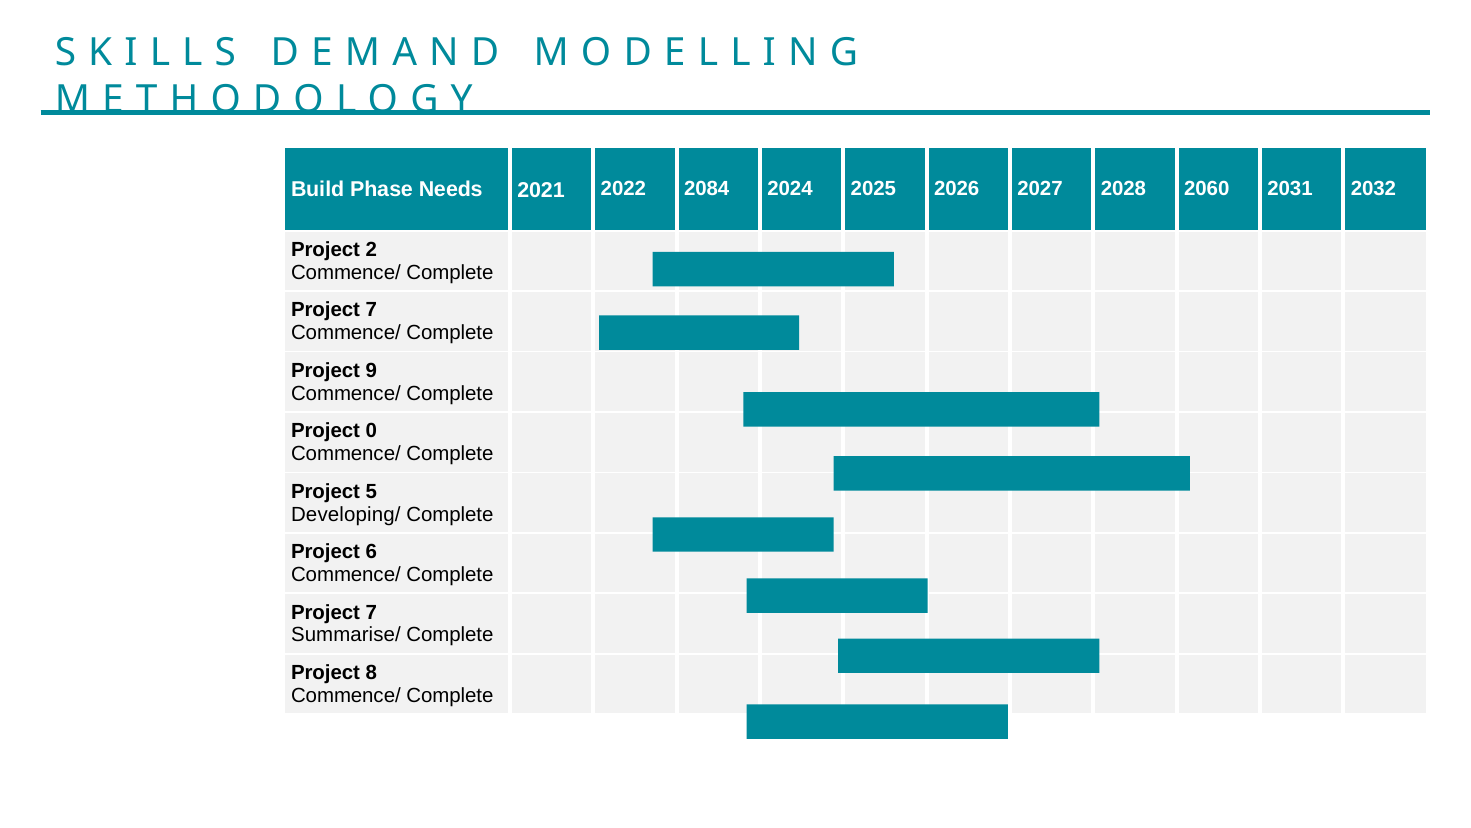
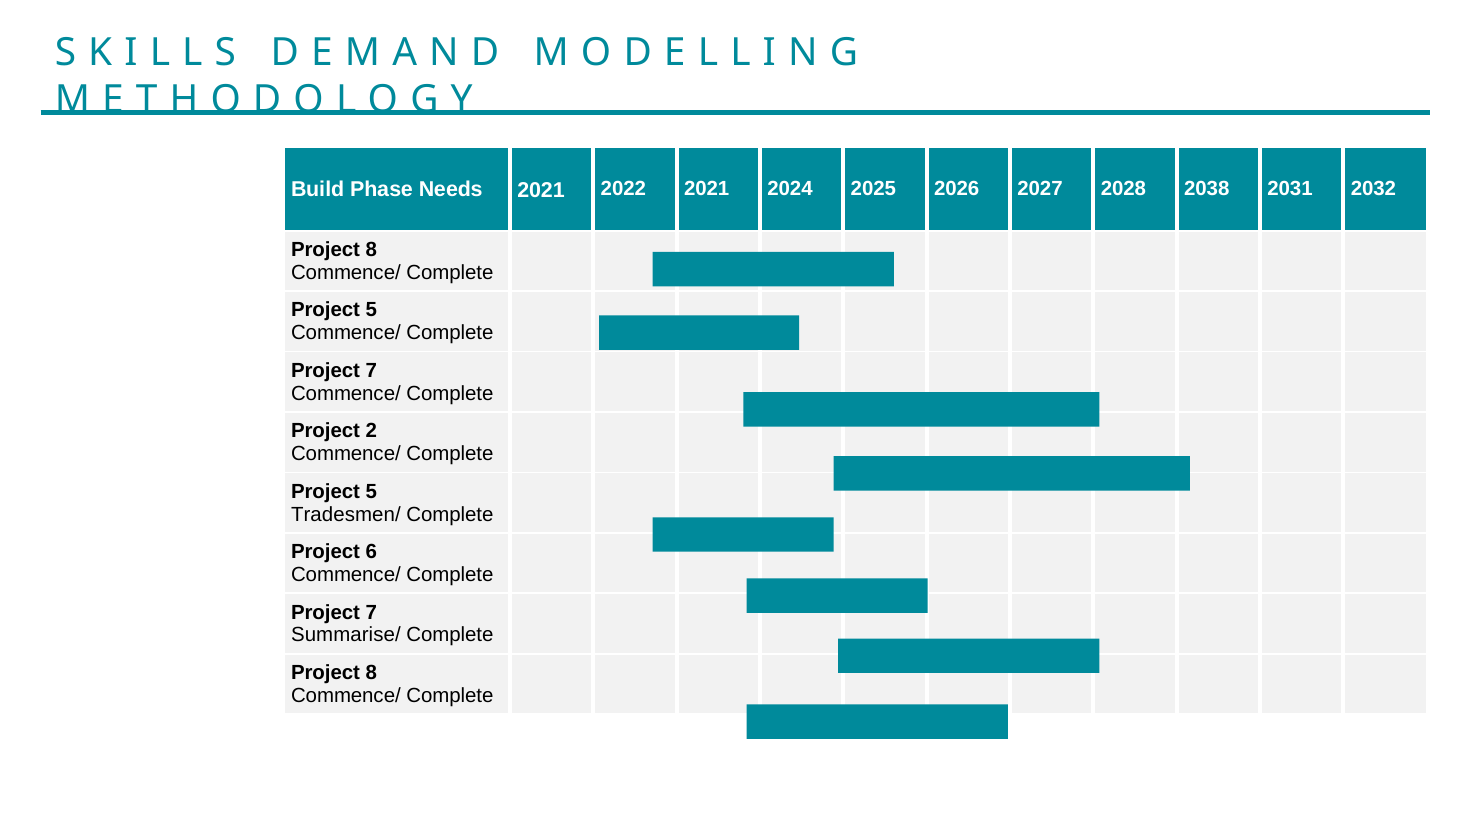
2022 2084: 2084 -> 2021 (707, 189)
2060: 2060 -> 2038 (1207, 189)
2: 2 -> 8 (371, 250)
7: 7 -> 5 (371, 310)
9: 9 -> 7 (371, 370)
0: 0 -> 2 (371, 431)
Developing/: Developing/ -> Tradesmen/ (346, 514)
